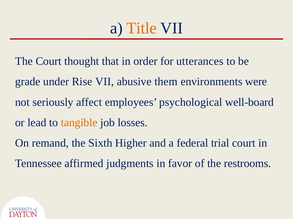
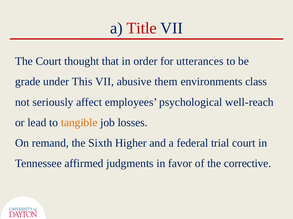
Title colour: orange -> red (142, 28)
Rise: Rise -> This (82, 82)
were: were -> class (256, 82)
well-board: well-board -> well-reach (249, 102)
restrooms: restrooms -> corrective (248, 164)
